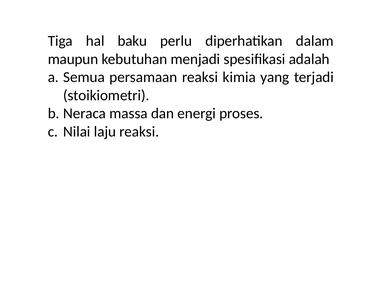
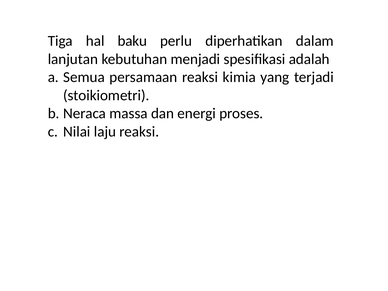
maupun: maupun -> lanjutan (73, 59)
